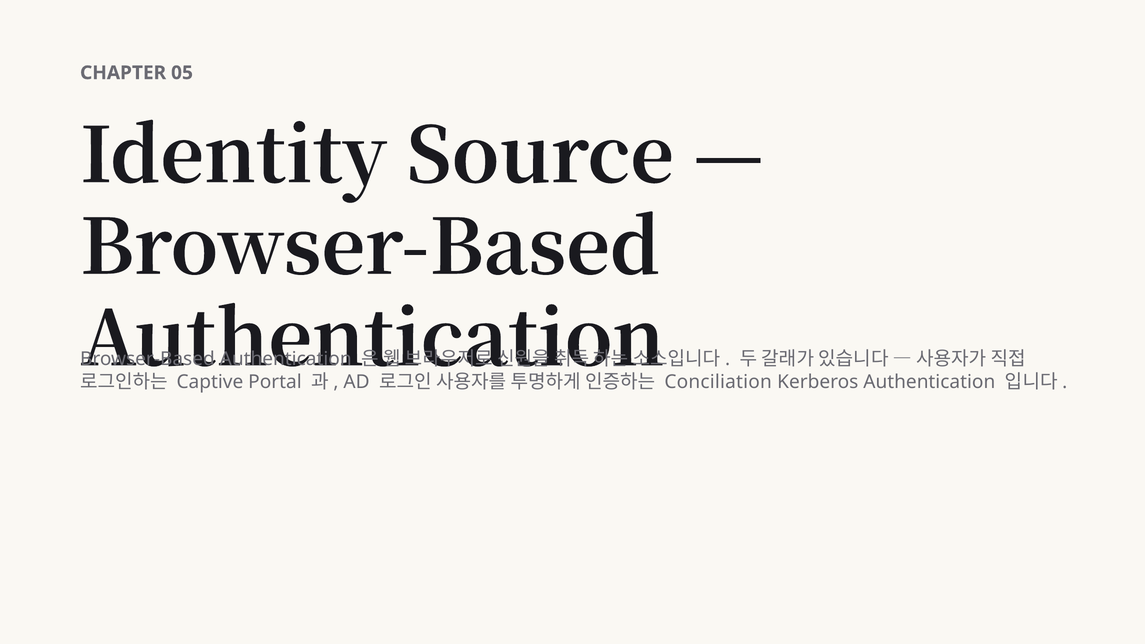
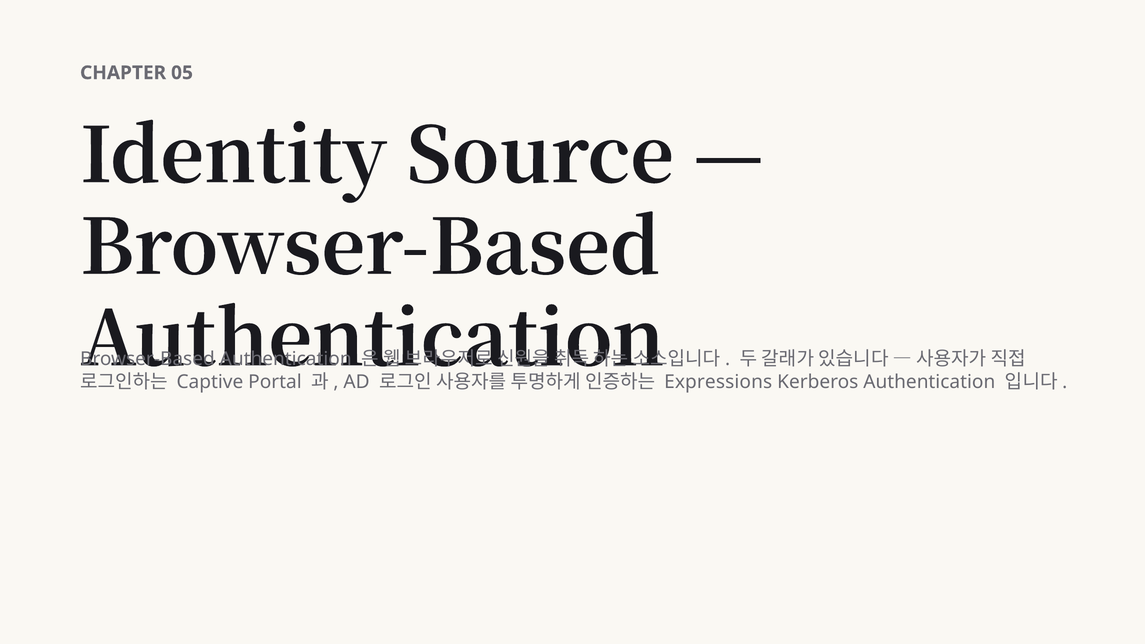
Conciliation: Conciliation -> Expressions (718, 382)
